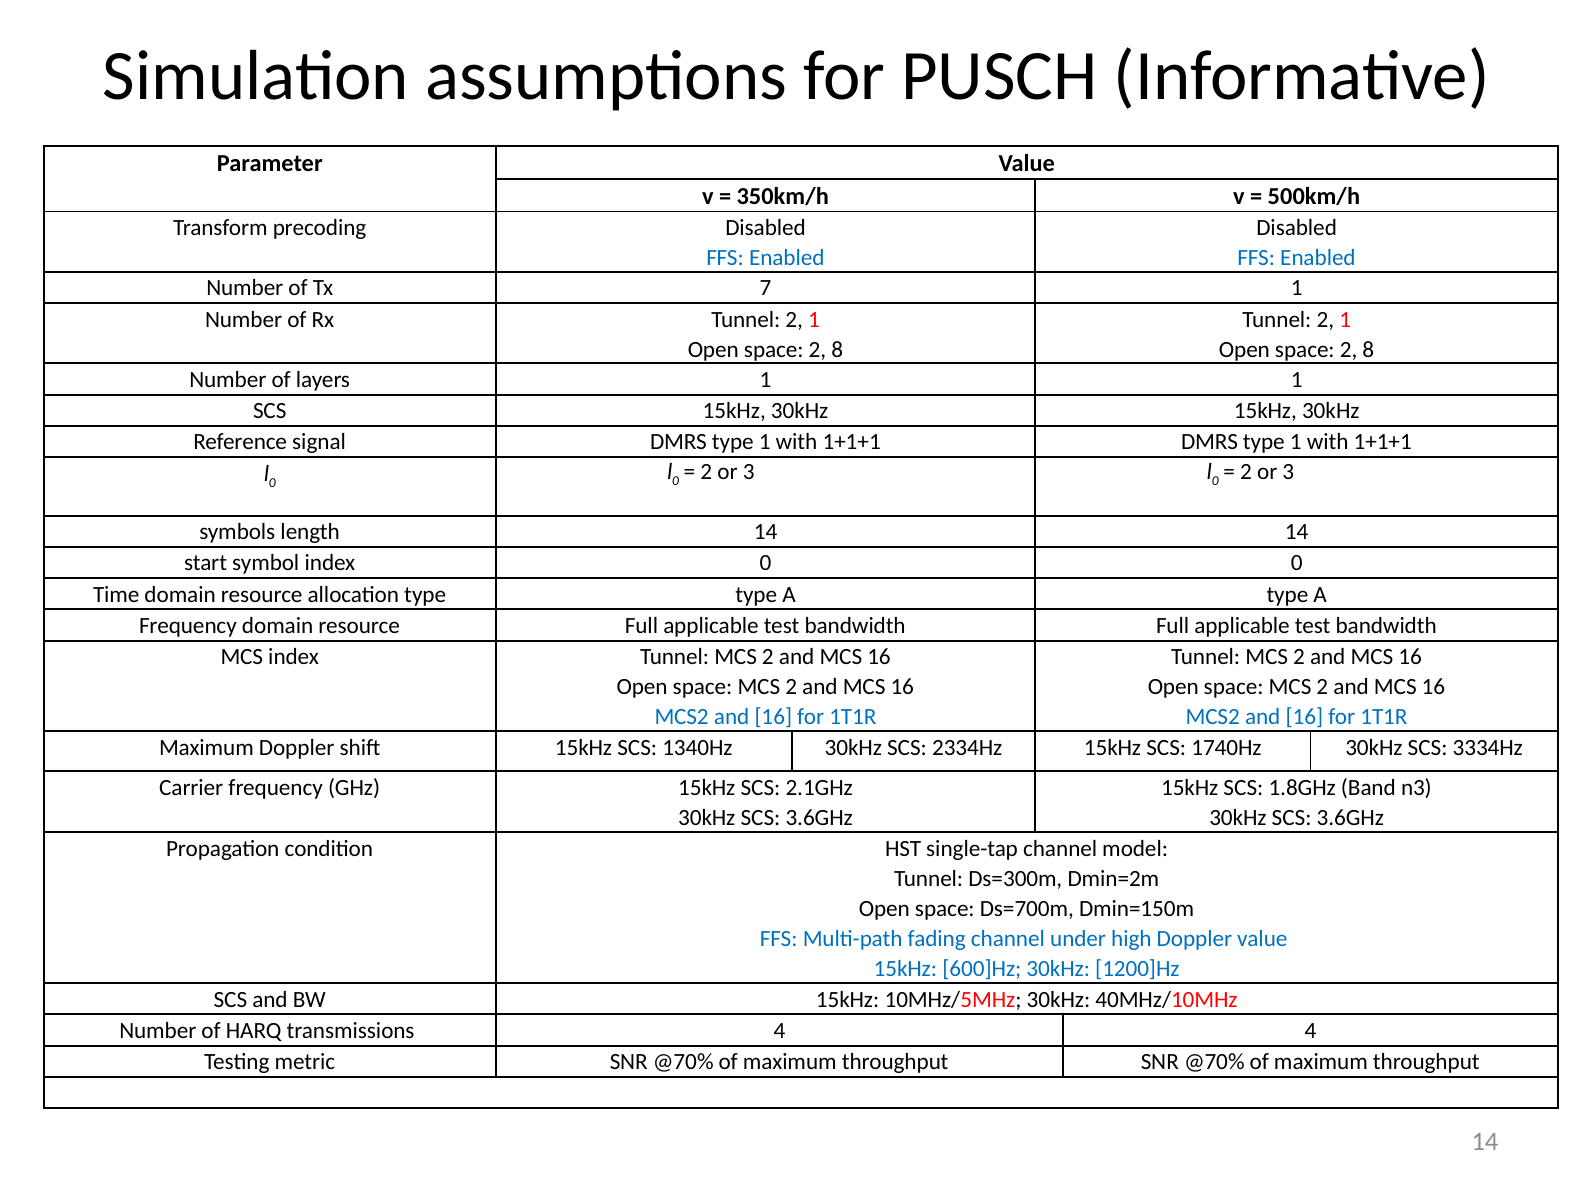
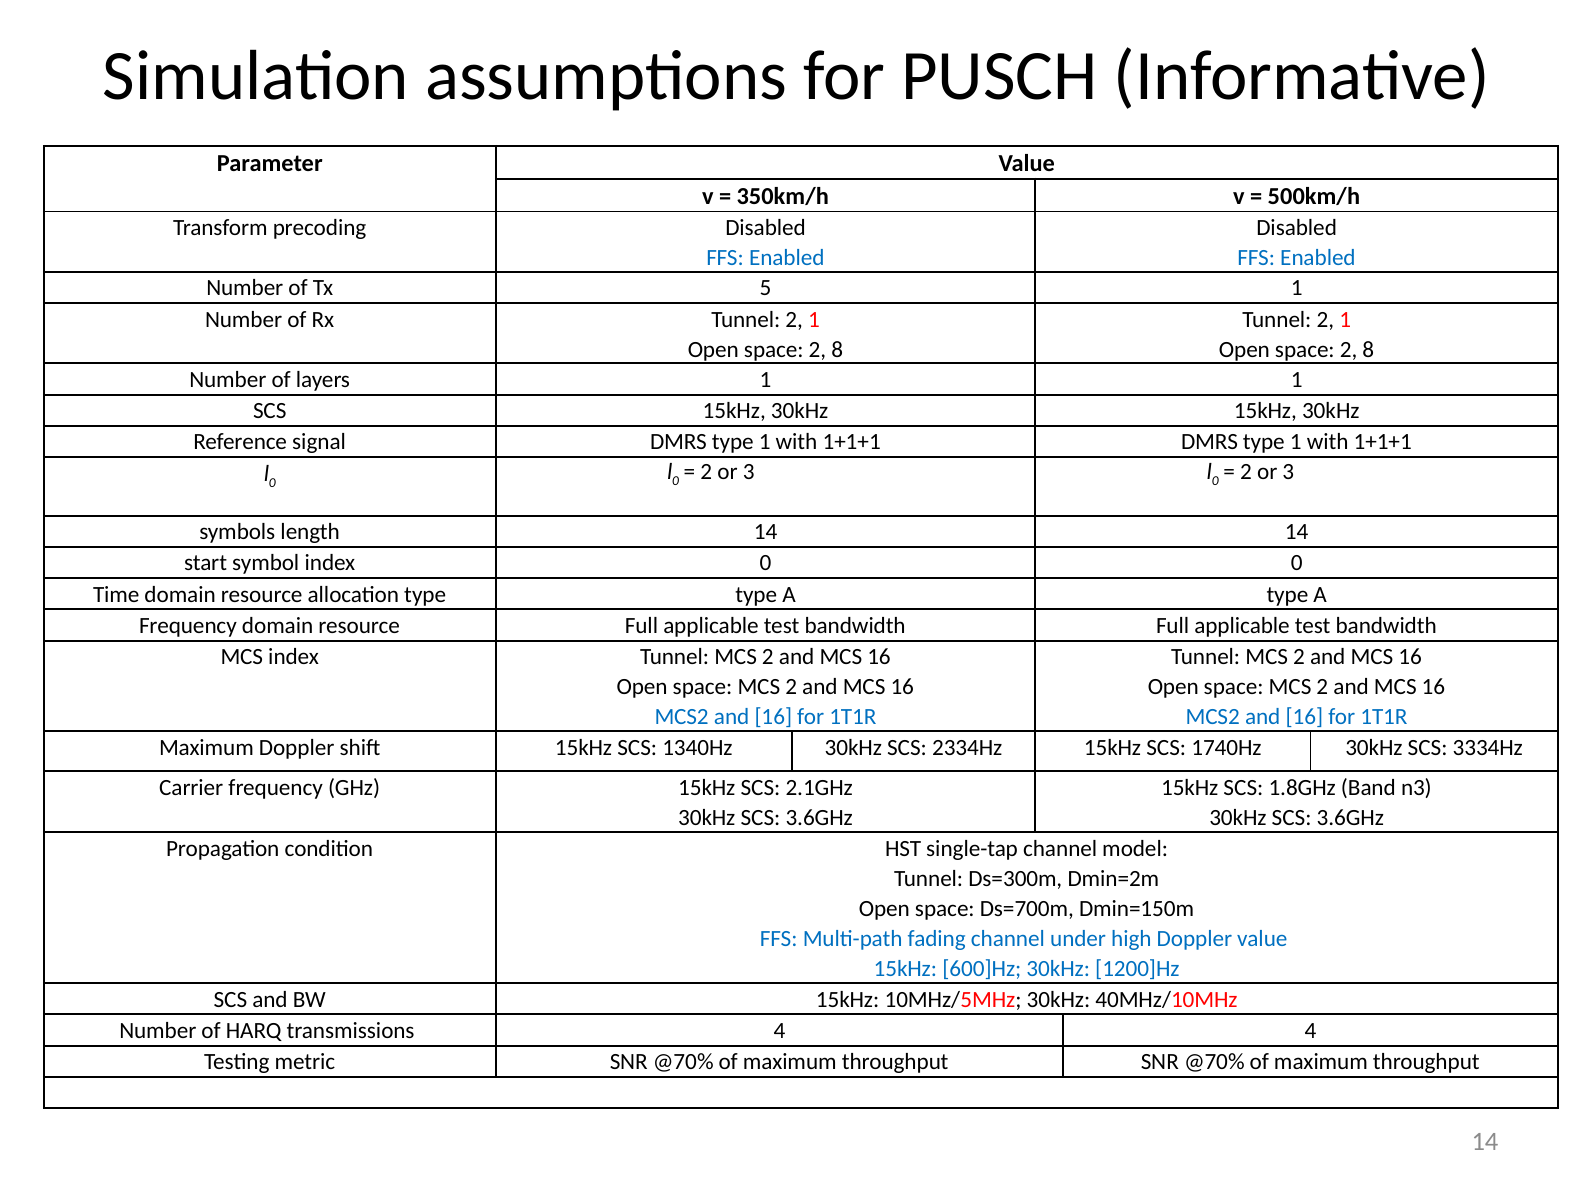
7: 7 -> 5 (766, 288)
